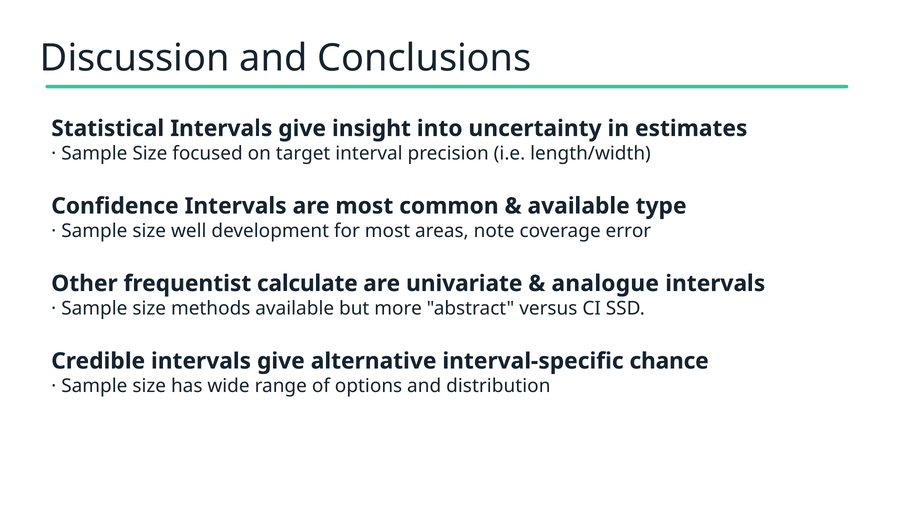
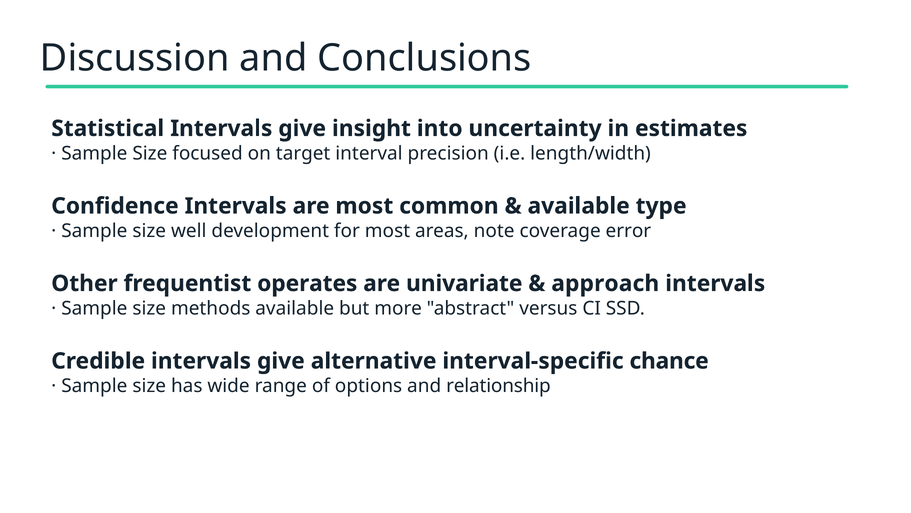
calculate: calculate -> operates (307, 283)
analogue: analogue -> approach (605, 283)
distribution: distribution -> relationship (498, 385)
